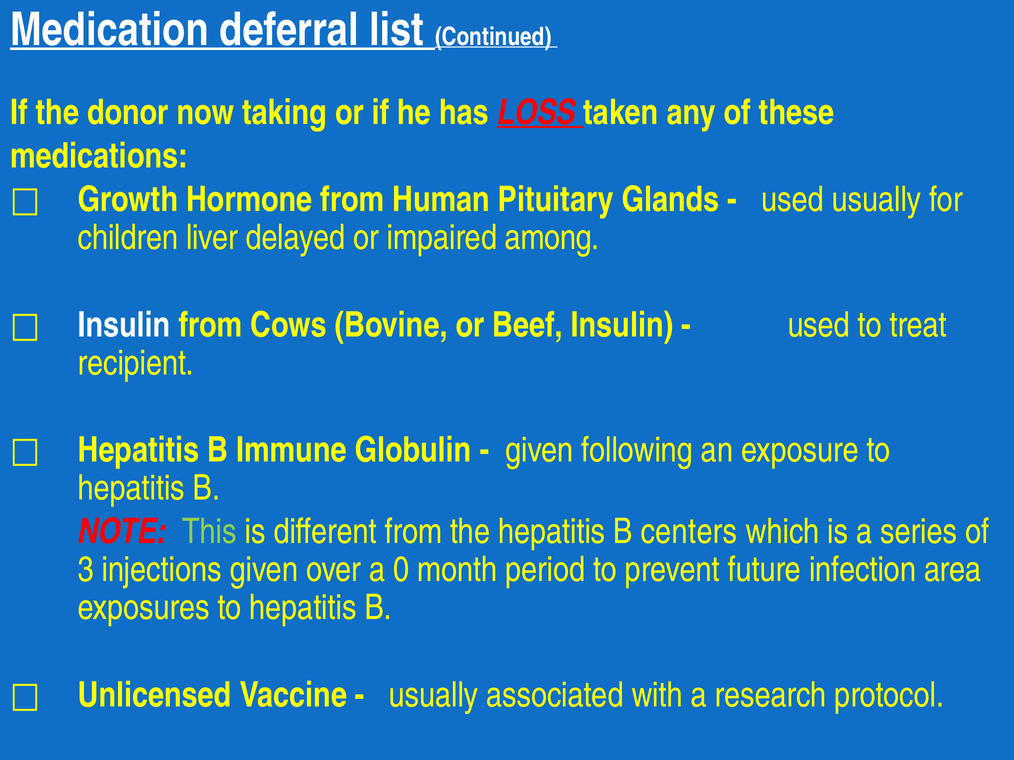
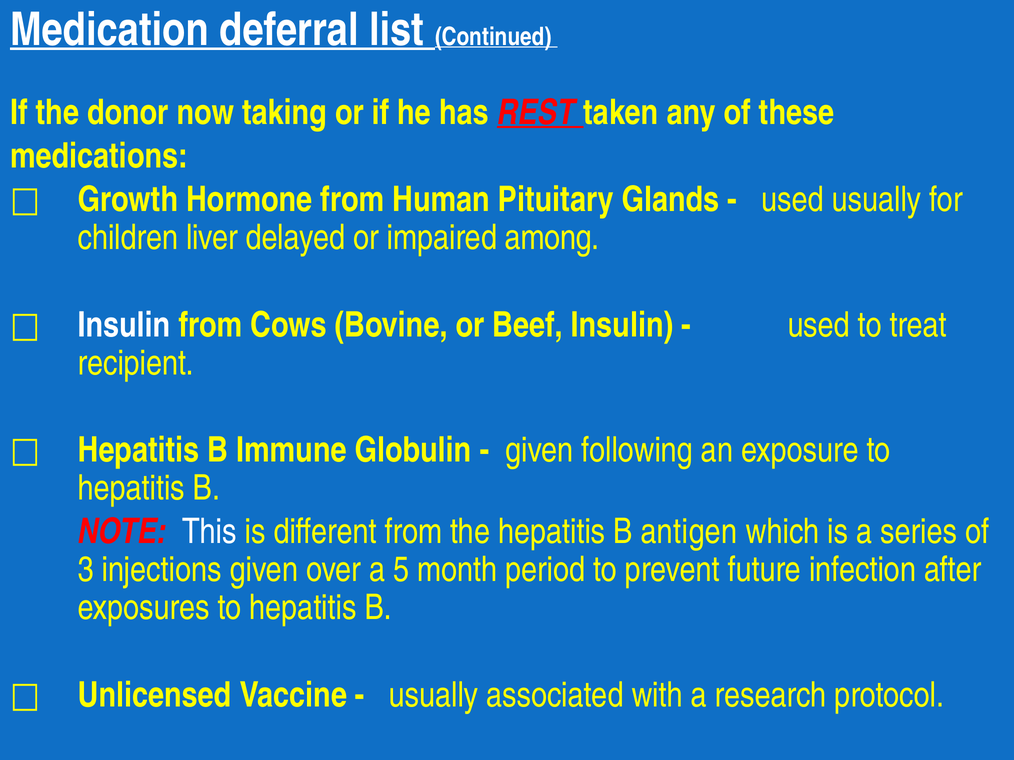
LOSS: LOSS -> REST (536, 113)
This colour: light green -> white (210, 532)
centers: centers -> antigen (689, 532)
0: 0 -> 5 (401, 570)
area: area -> after (953, 570)
